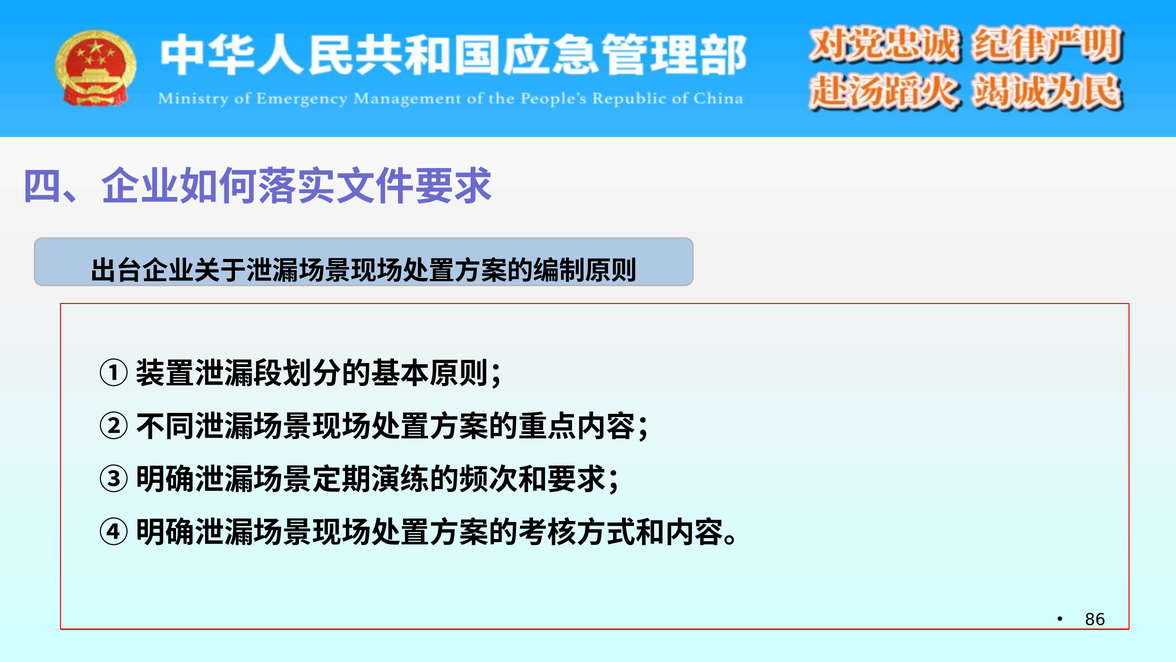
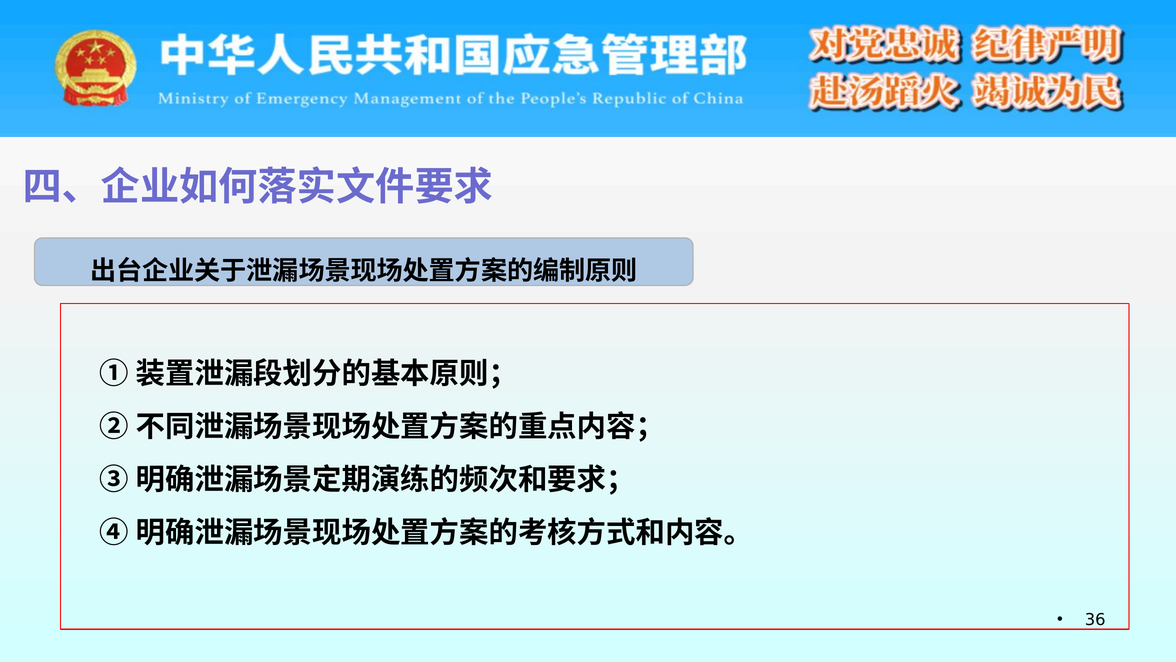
86: 86 -> 36 (1095, 619)
